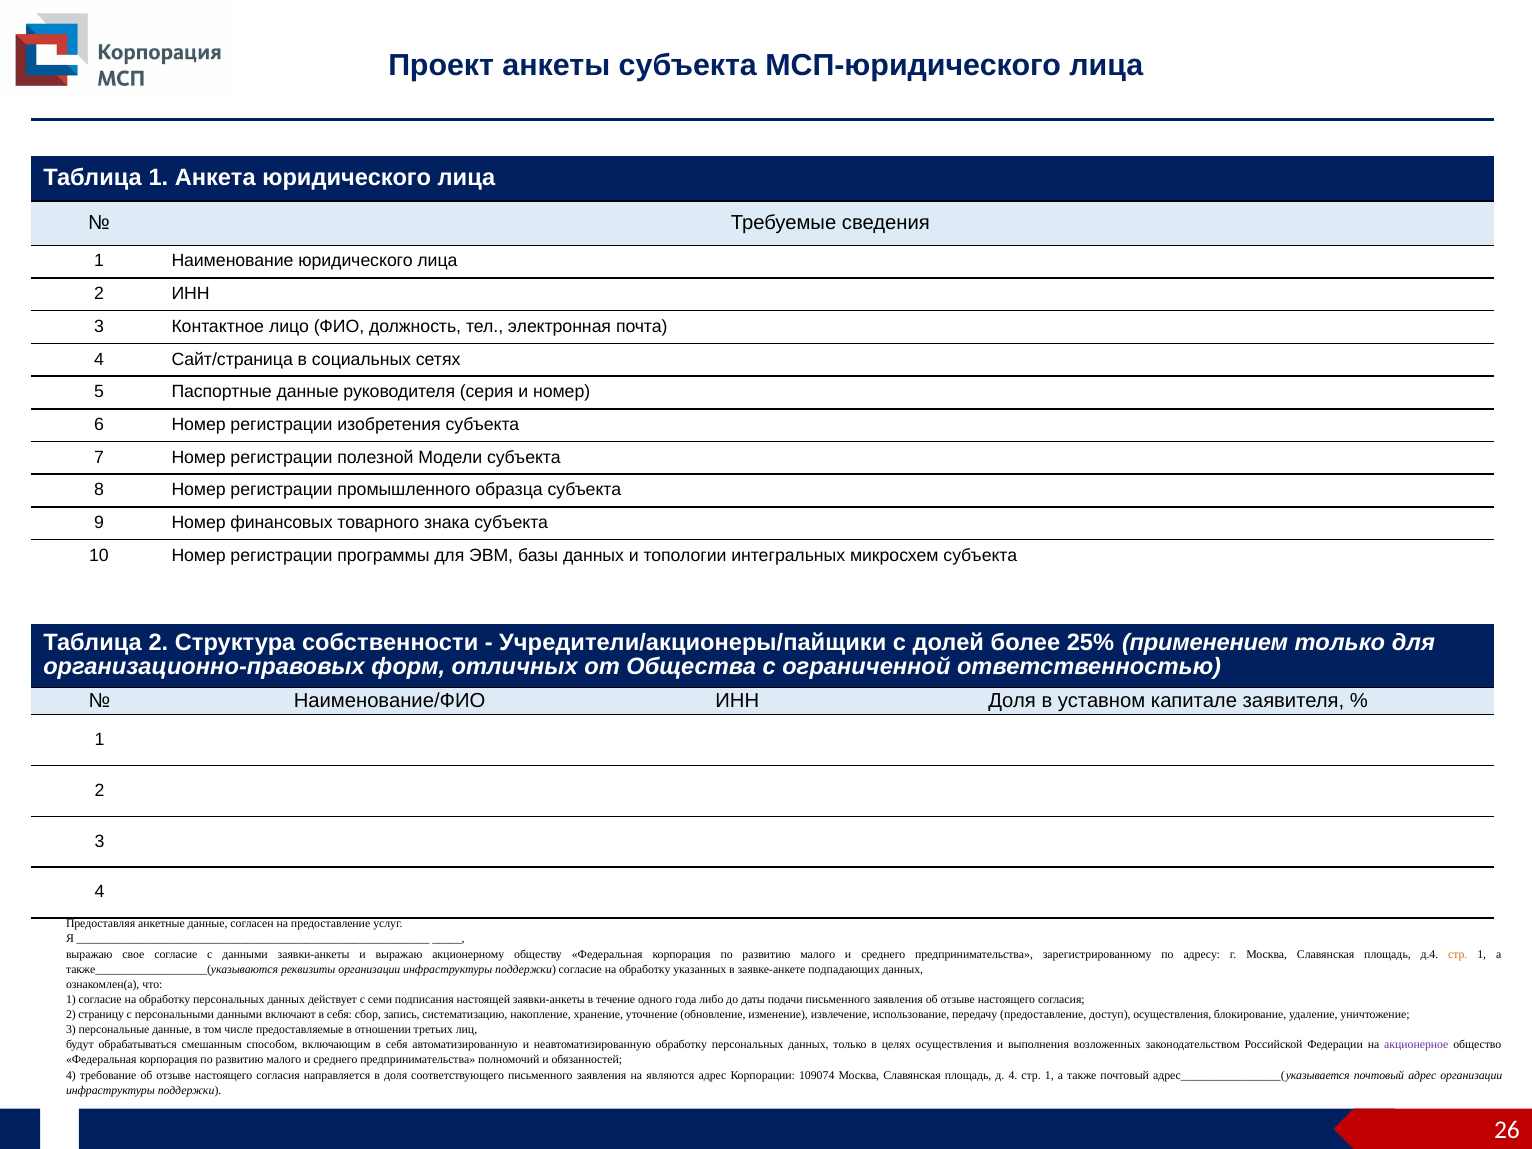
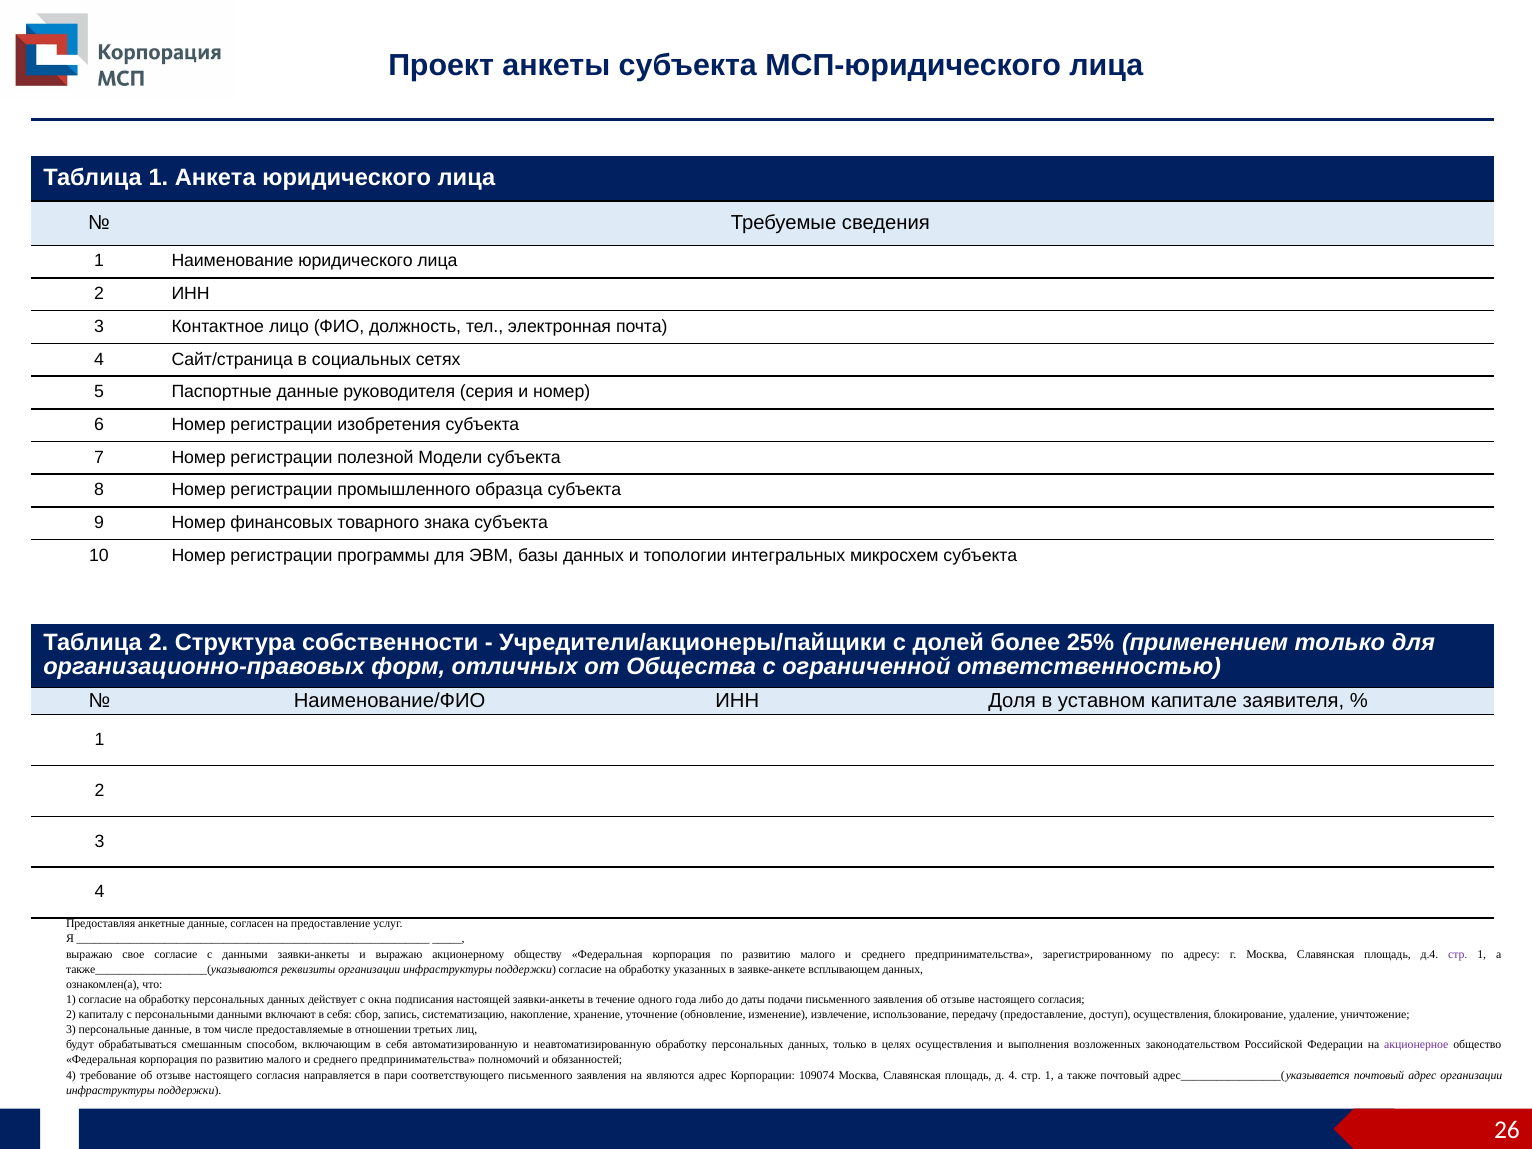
стр colour: orange -> purple (1458, 954)
подпадающих: подпадающих -> всплывающем (844, 969)
семи: семи -> окна (380, 1000)
страницу: страницу -> капиталу (101, 1015)
в доля: доля -> пари (396, 1075)
